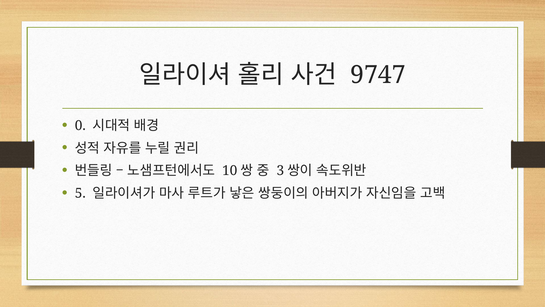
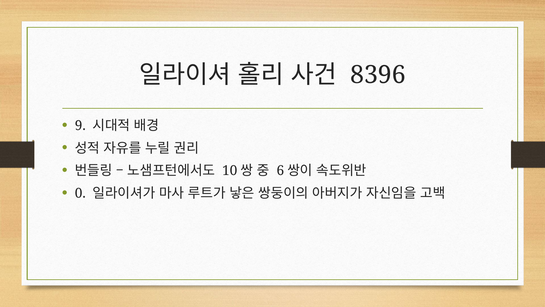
9747: 9747 -> 8396 (378, 75)
0: 0 -> 9 (80, 125)
3: 3 -> 6 (280, 170)
5: 5 -> 0 (80, 193)
